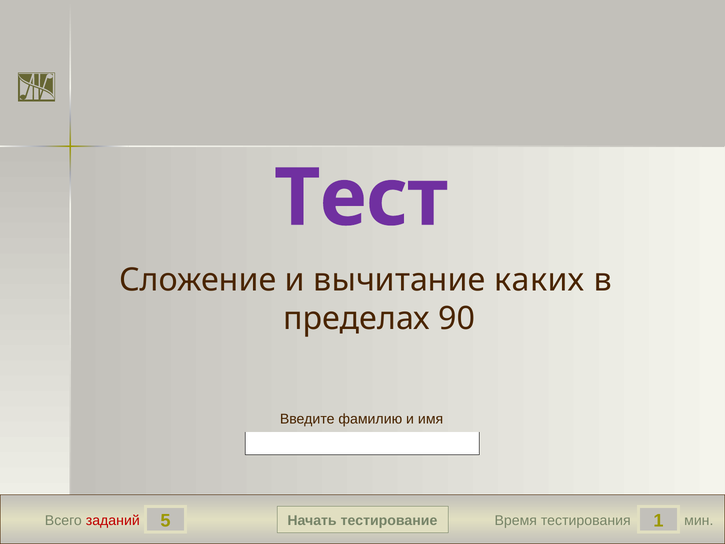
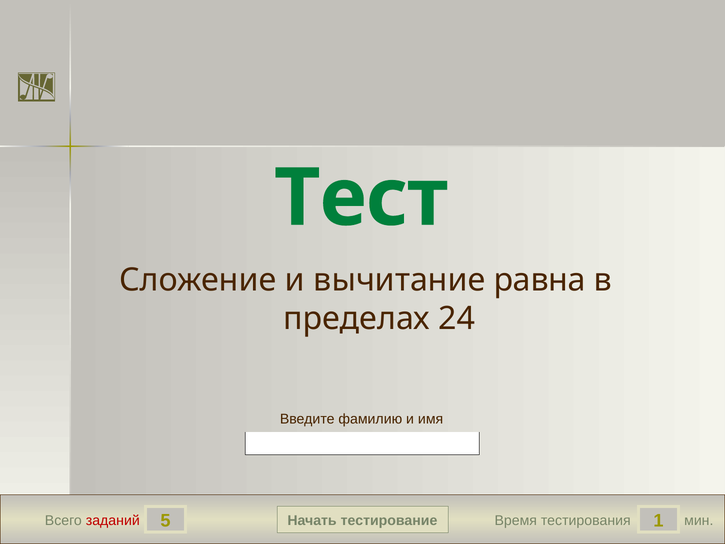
Тест colour: purple -> green (361, 198)
каких: каких -> равна (540, 280)
90: 90 -> 24 (457, 319)
